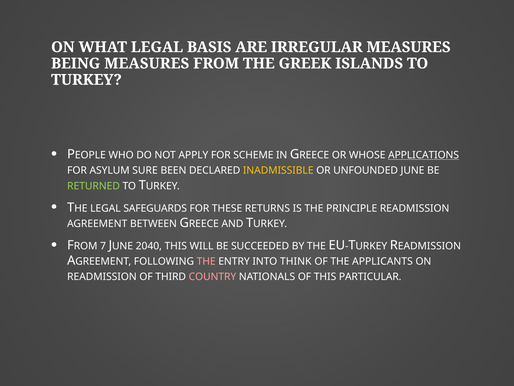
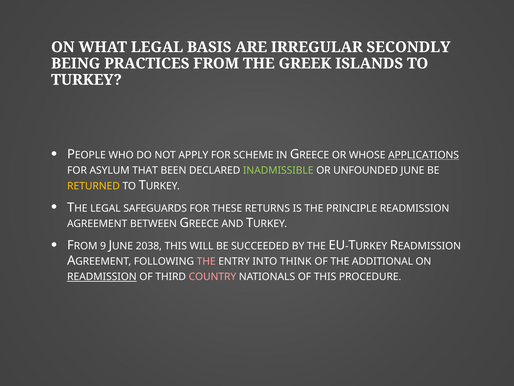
IRREGULAR MEASURES: MEASURES -> SECONDLY (408, 47)
BEING MEASURES: MEASURES -> PRACTICES (147, 63)
SURE: SURE -> THAT (145, 170)
INADMISSIBLE colour: yellow -> light green (278, 170)
RETURNED colour: light green -> yellow (94, 186)
7: 7 -> 9 (103, 246)
2040: 2040 -> 2038 (149, 246)
APPLICANTS: APPLICANTS -> ADDITIONAL (383, 261)
READMISSION underline: none -> present (102, 277)
PARTICULAR: PARTICULAR -> PROCEDURE (370, 277)
